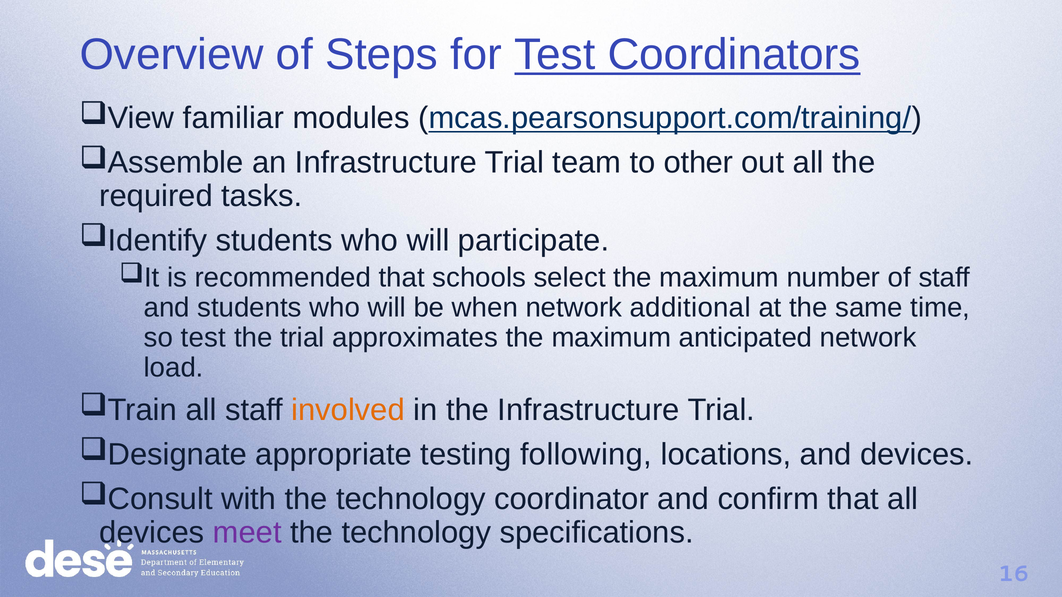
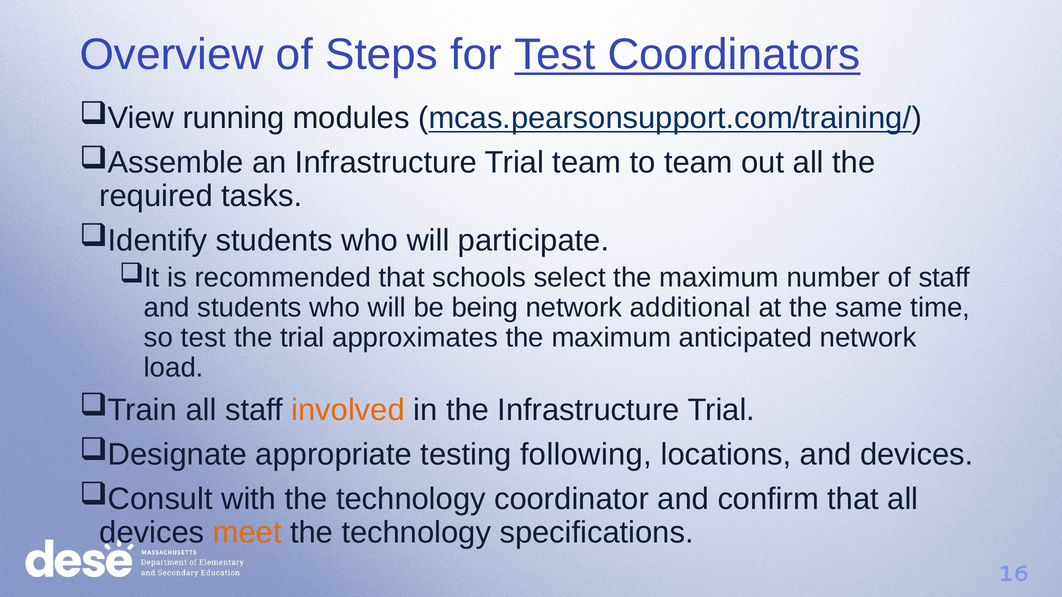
familiar: familiar -> running (234, 118)
to other: other -> team (698, 163)
when: when -> being (485, 308)
meet colour: purple -> orange (247, 533)
